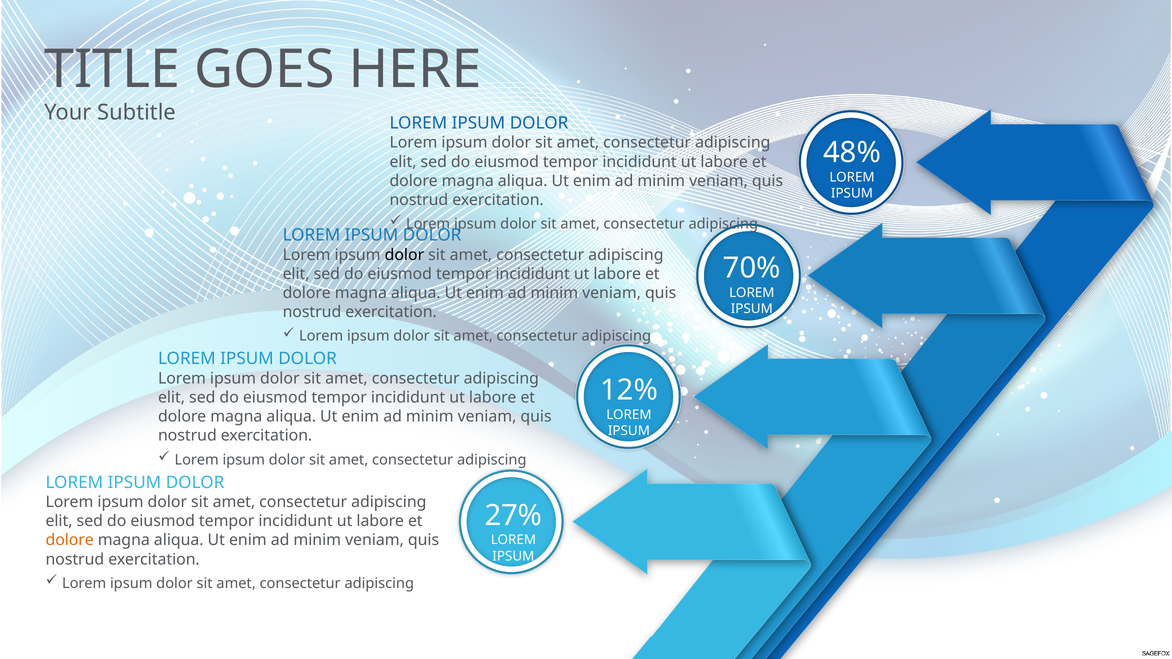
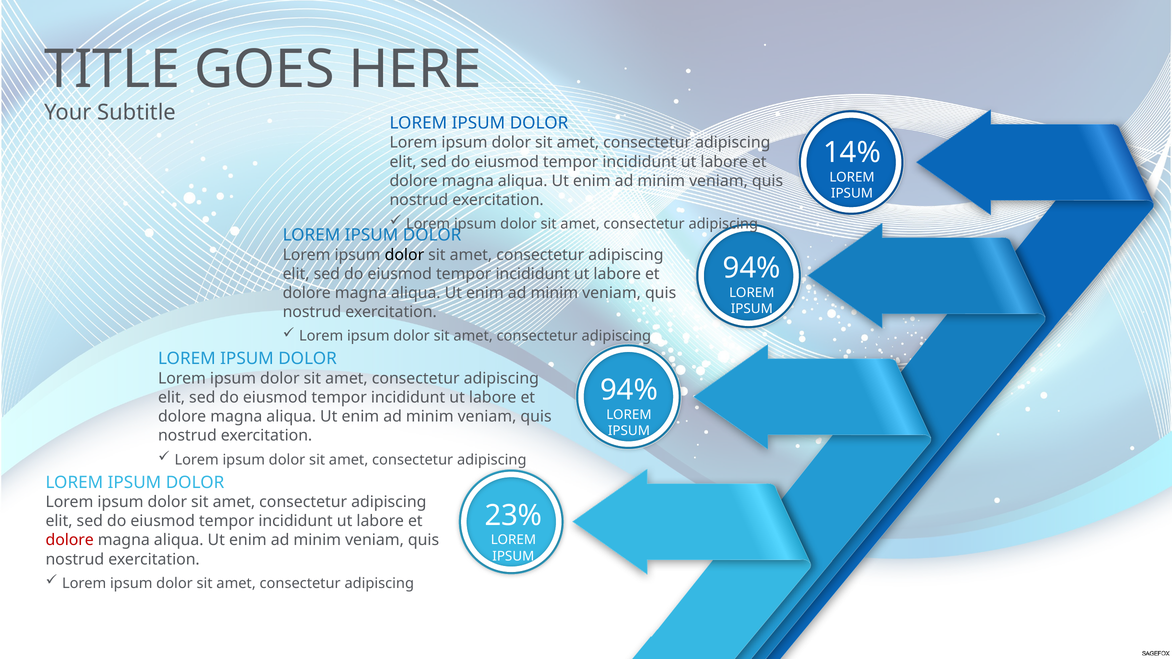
48%: 48% -> 14% (852, 153)
70%: 70% -> 94% (752, 268)
12%: 12% -> 94% (629, 390)
27%: 27% -> 23% (513, 516)
dolore colour: orange -> red (70, 540)
